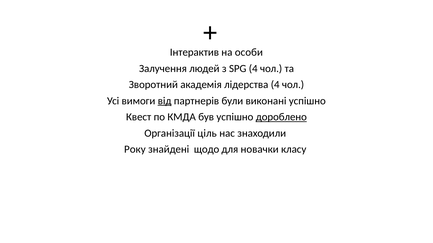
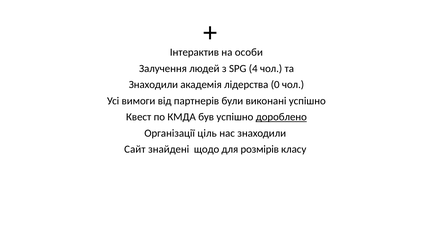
Зворотний: Зворотний -> Знаходили (153, 85)
лідерства 4: 4 -> 0 (275, 85)
від underline: present -> none (165, 101)
Року: Року -> Сайт (135, 150)
новачки: новачки -> розмірів (260, 150)
